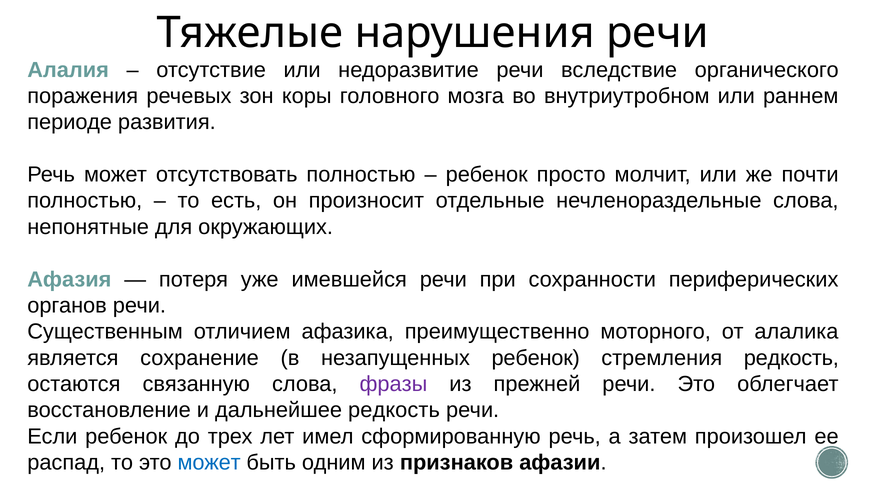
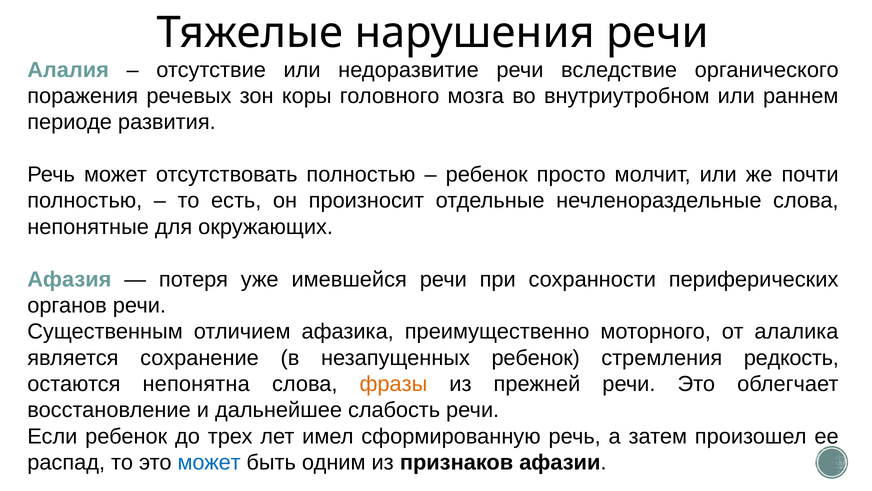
связанную: связанную -> непонятна (196, 384)
фразы colour: purple -> orange (393, 384)
дальнейшее редкость: редкость -> слабость (394, 410)
